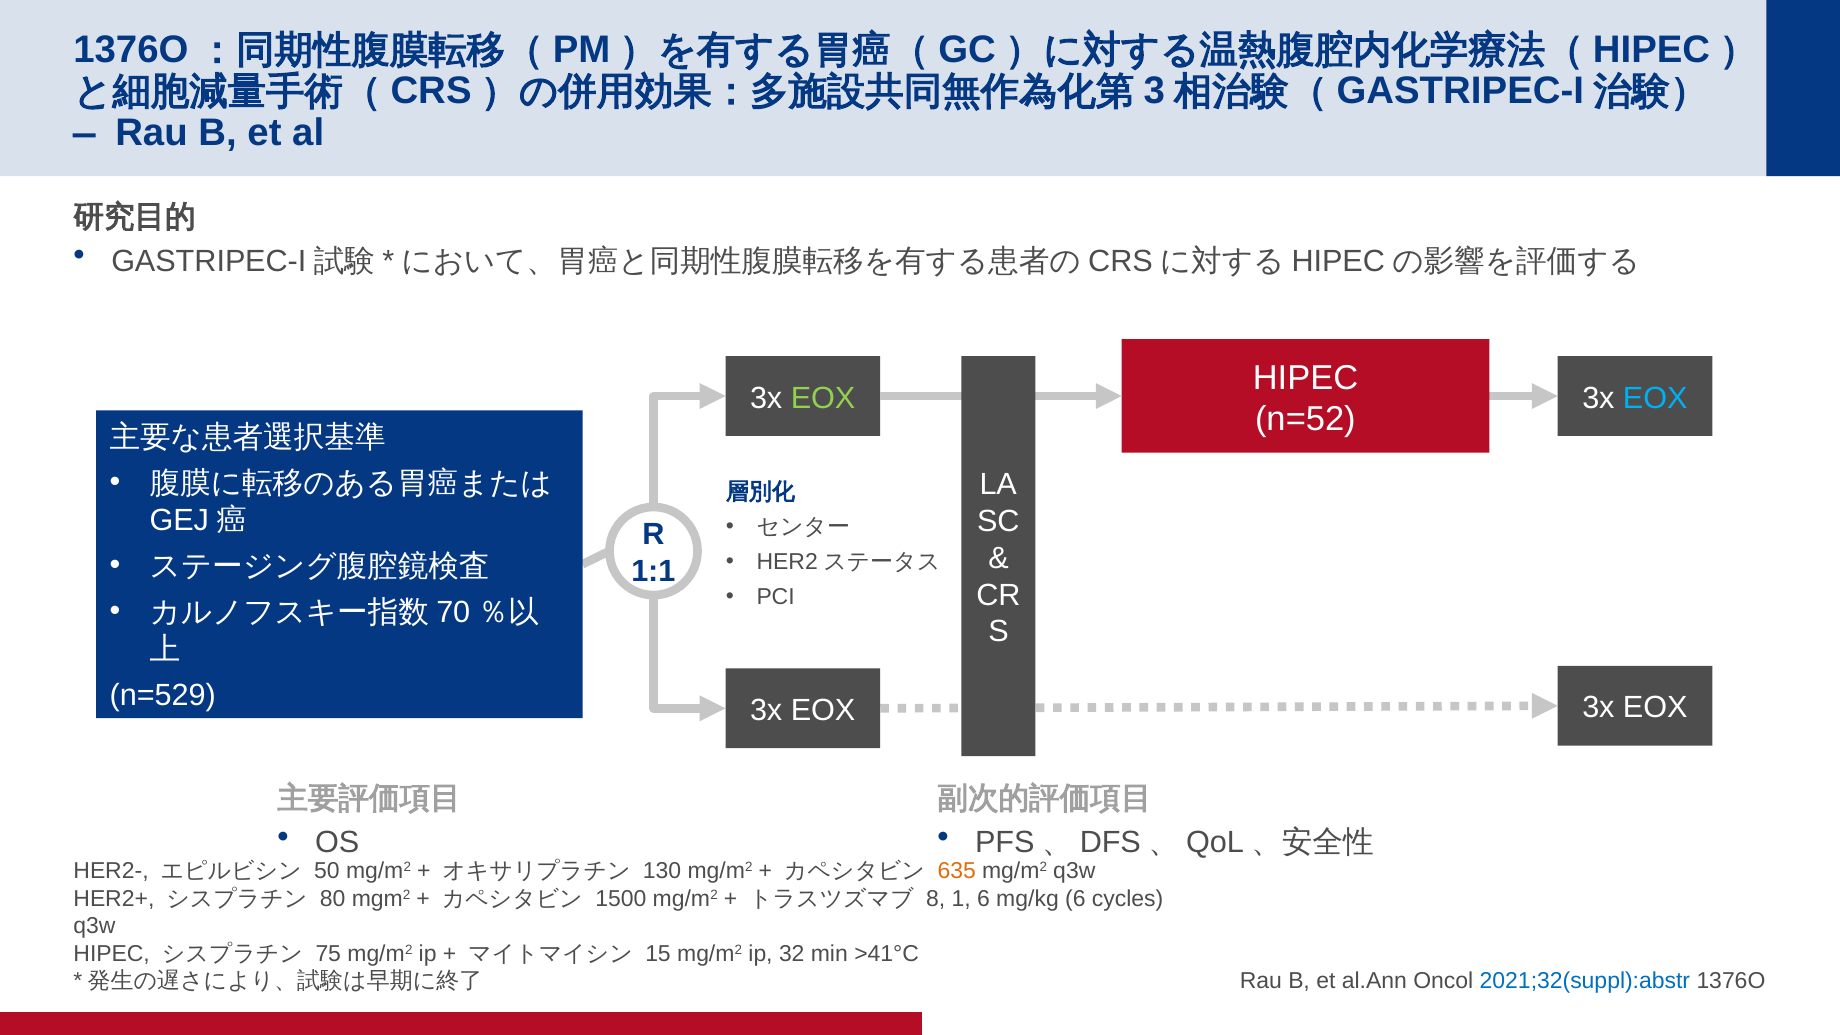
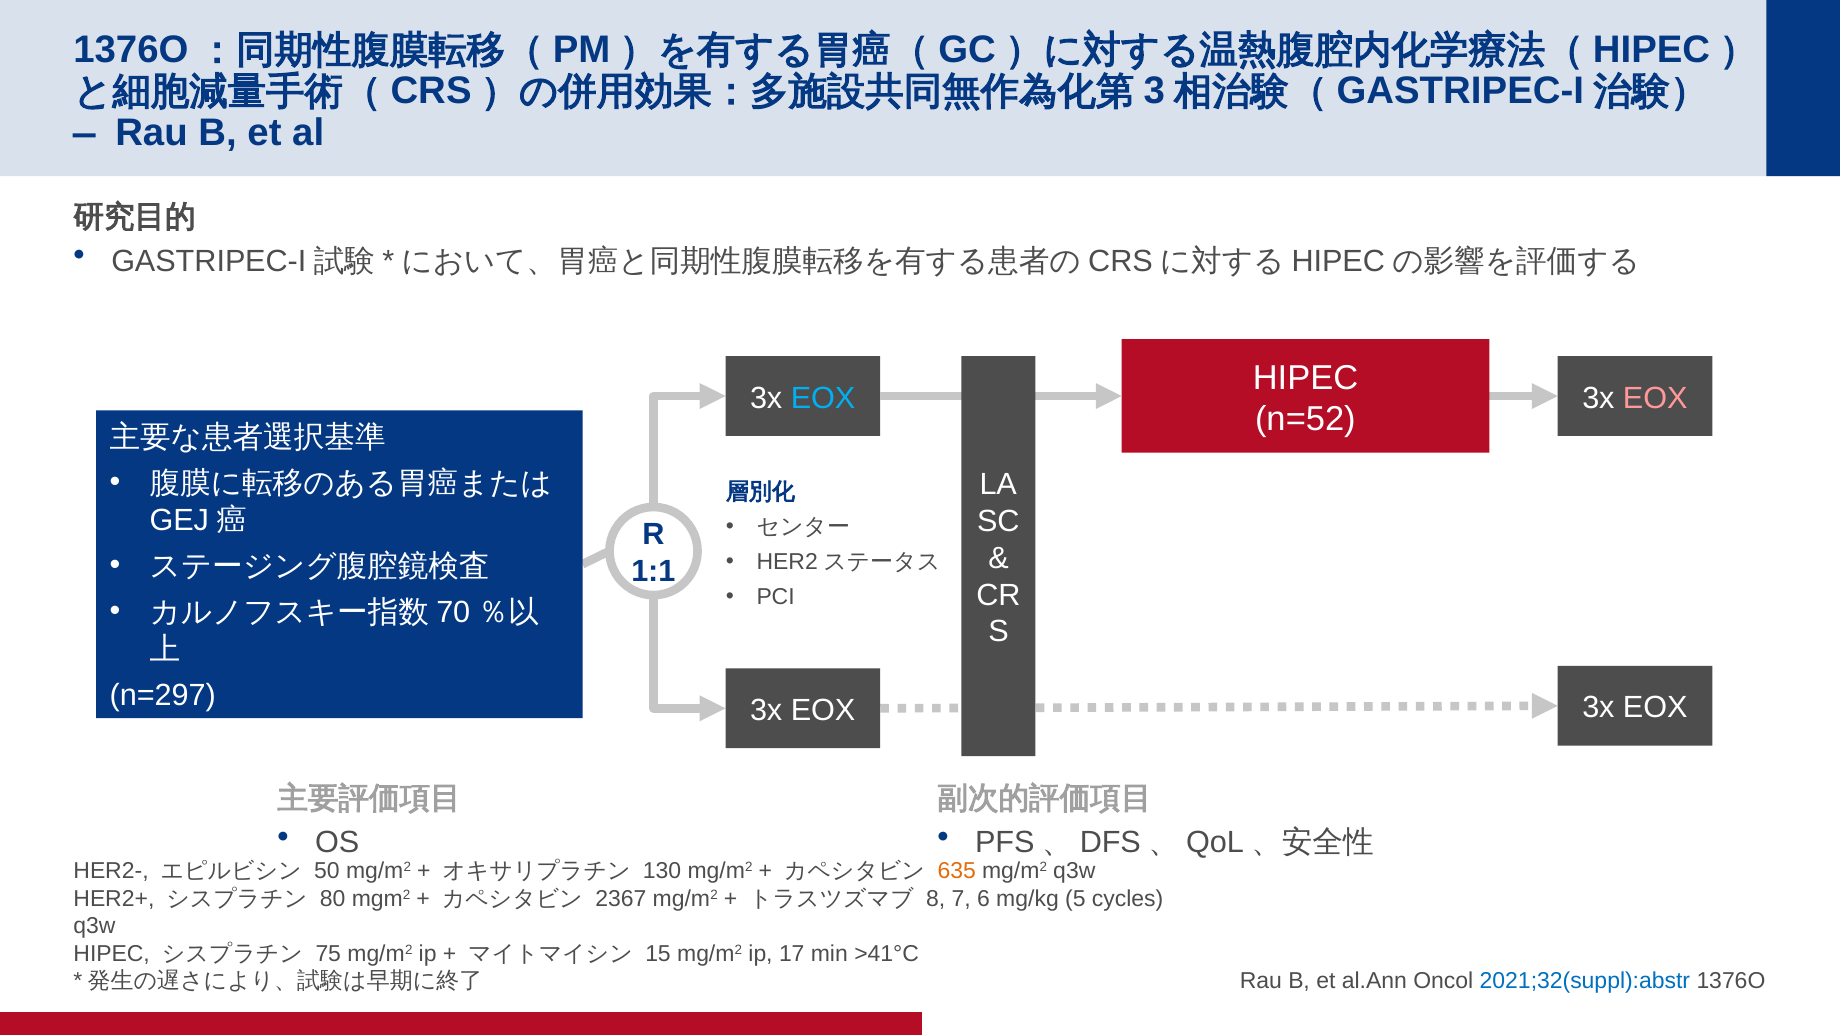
EOX colour: light green -> light blue (823, 398)
EOX colour: light blue -> pink (1655, 398)
n=529: n=529 -> n=297 (163, 695)
1500: 1500 -> 2367 (621, 898)
1: 1 -> 7 (961, 898)
mg/kg 6: 6 -> 5 (1075, 898)
32: 32 -> 17 (792, 954)
